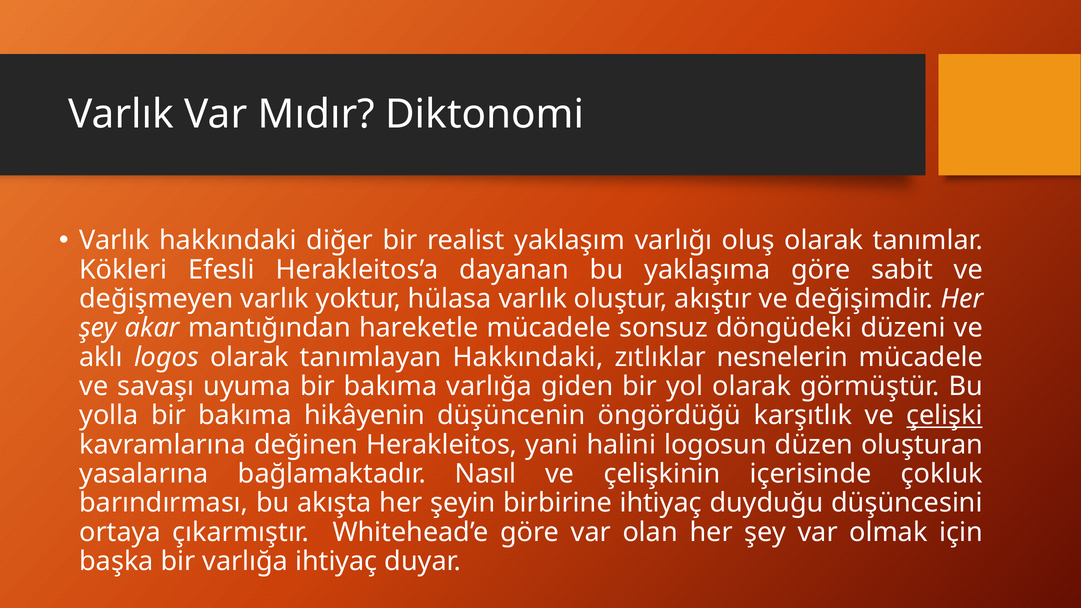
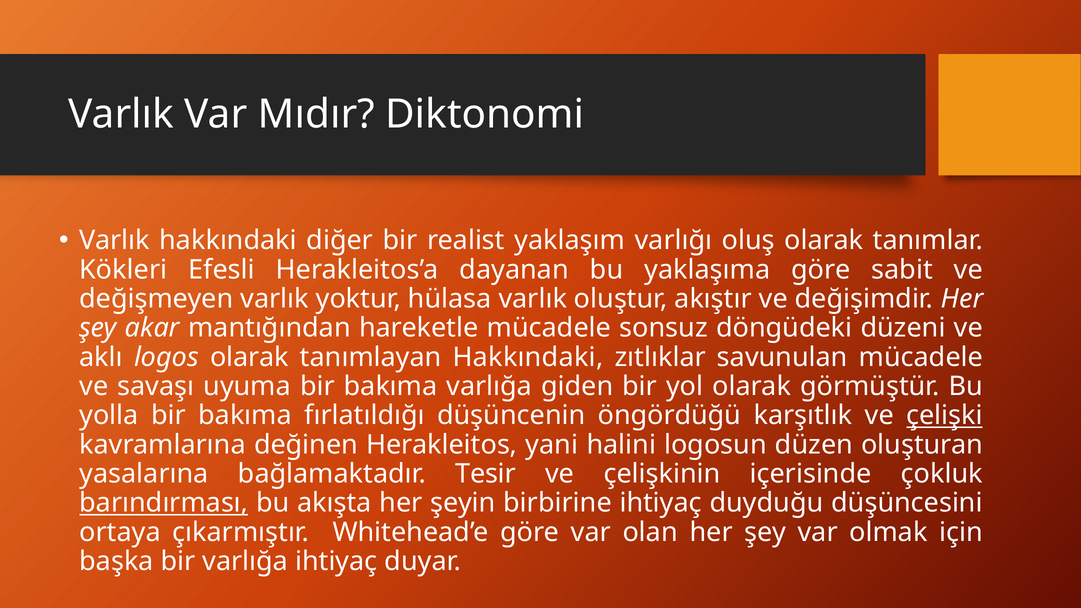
nesnelerin: nesnelerin -> savunulan (782, 357)
hikâyenin: hikâyenin -> fırlatıldığı (365, 416)
Nasıl: Nasıl -> Tesir (486, 474)
barındırması underline: none -> present (164, 503)
